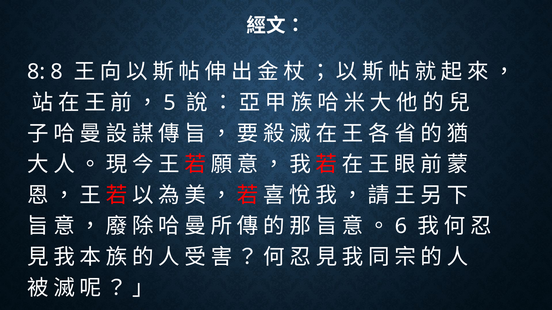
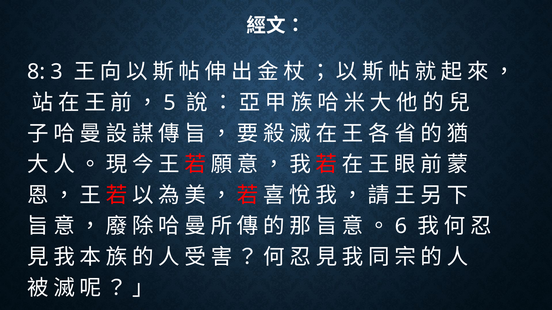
8 8: 8 -> 3 (57, 72)
